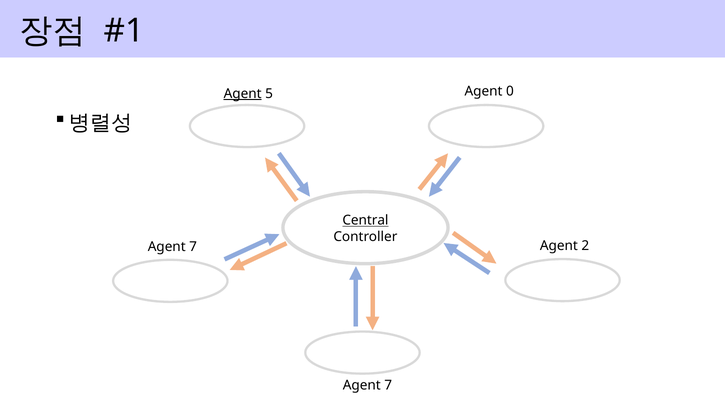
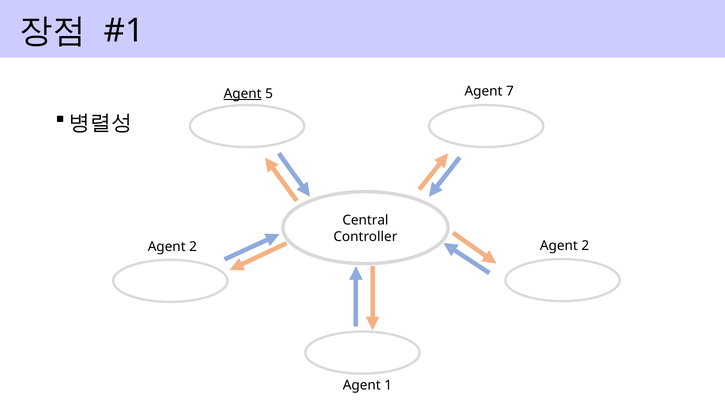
0: 0 -> 7 (510, 91)
Central underline: present -> none (365, 220)
7: 7 -> 2 (193, 247)
7: 7 -> 1 (388, 385)
